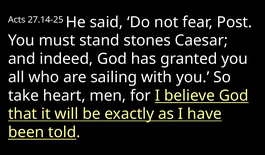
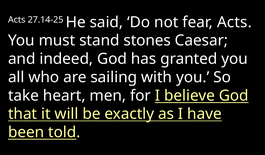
fear Post: Post -> Acts (234, 22)
